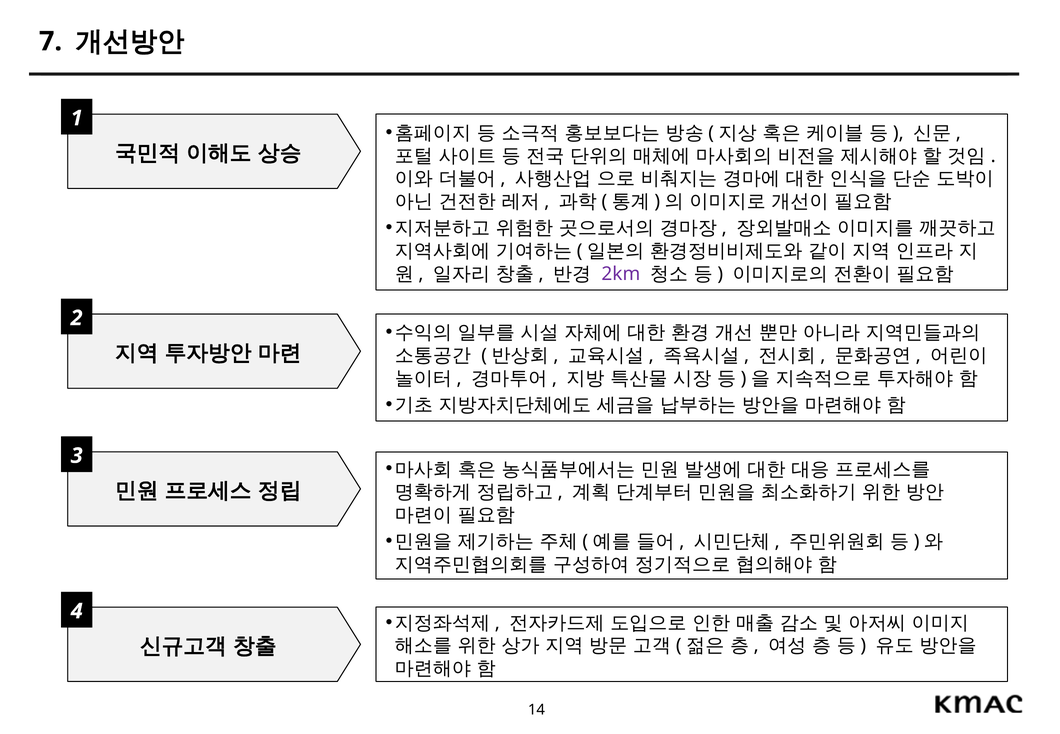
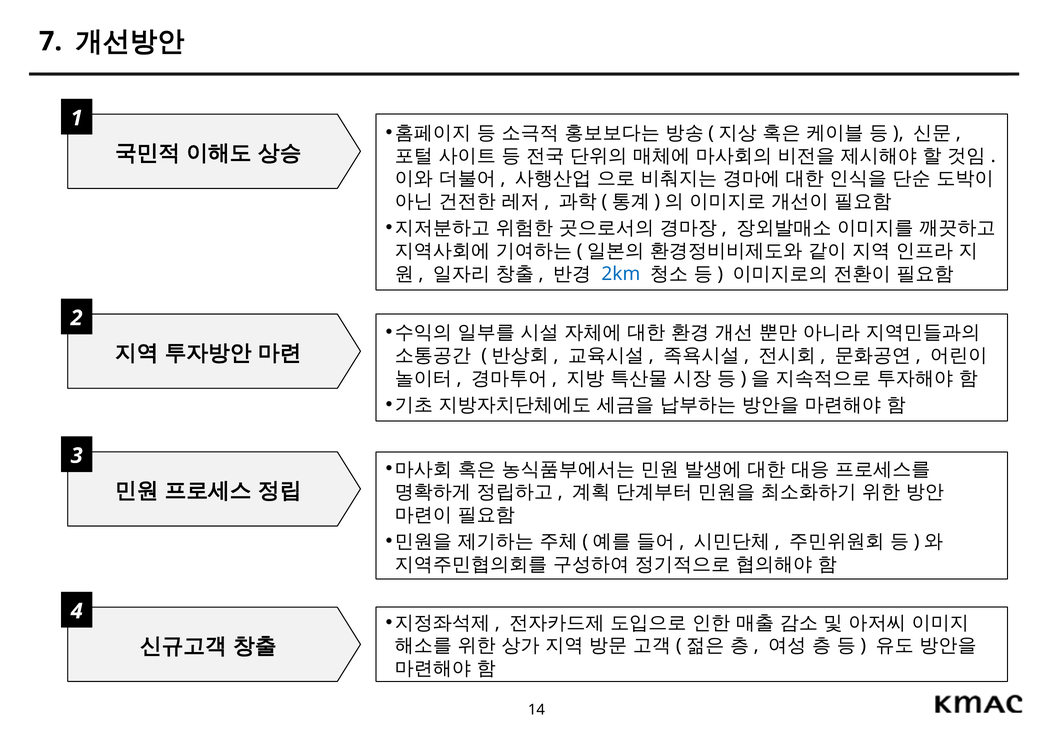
2km colour: purple -> blue (621, 274)
